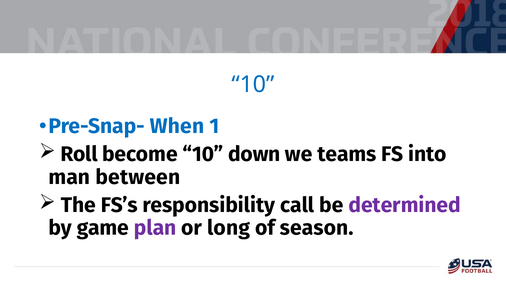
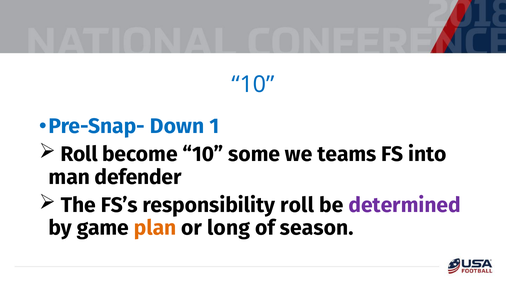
When: When -> Down (177, 126)
down: down -> some (254, 154)
between: between -> defender (138, 177)
responsibility call: call -> roll (297, 205)
plan colour: purple -> orange (155, 228)
